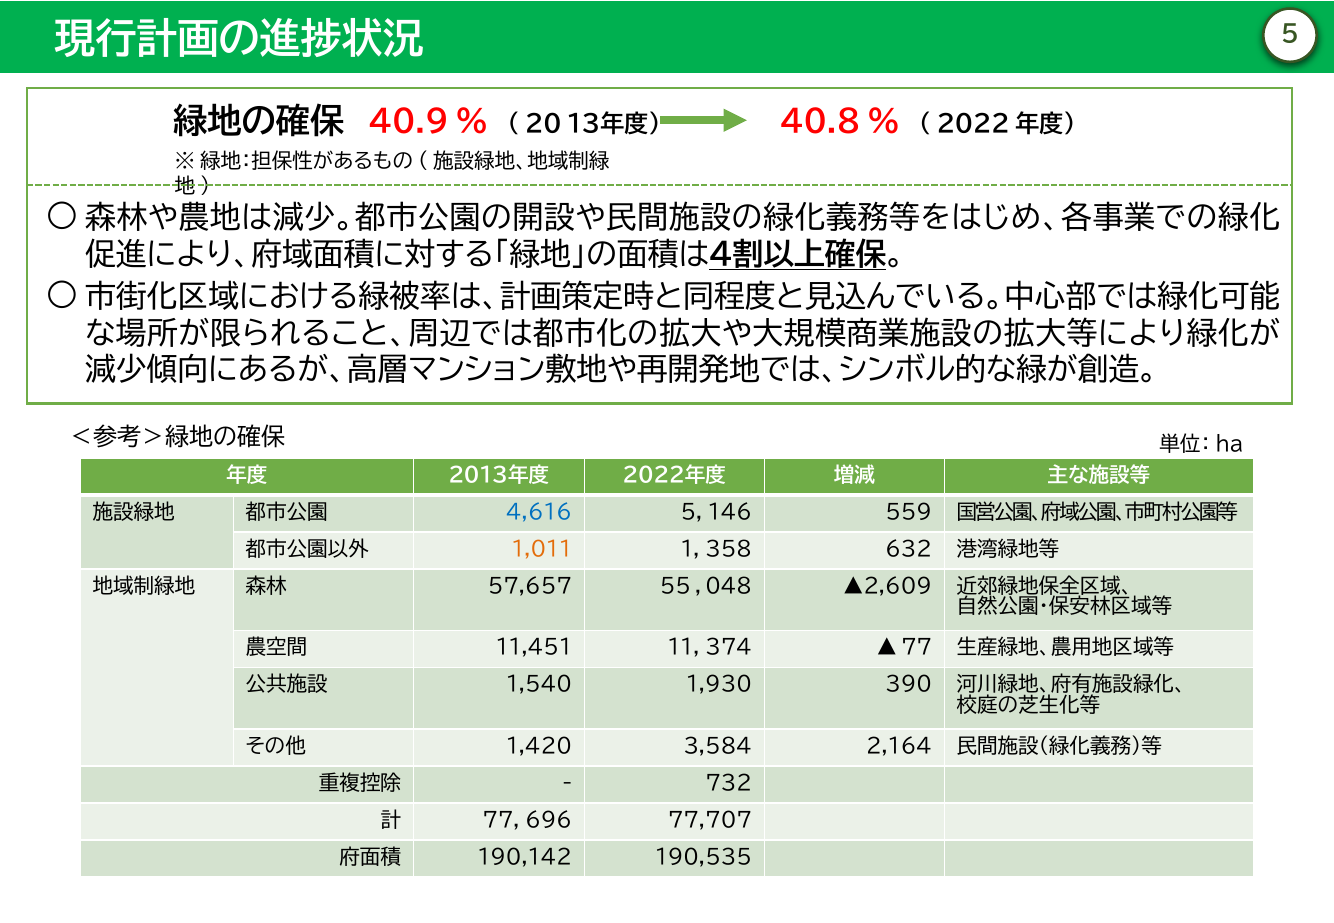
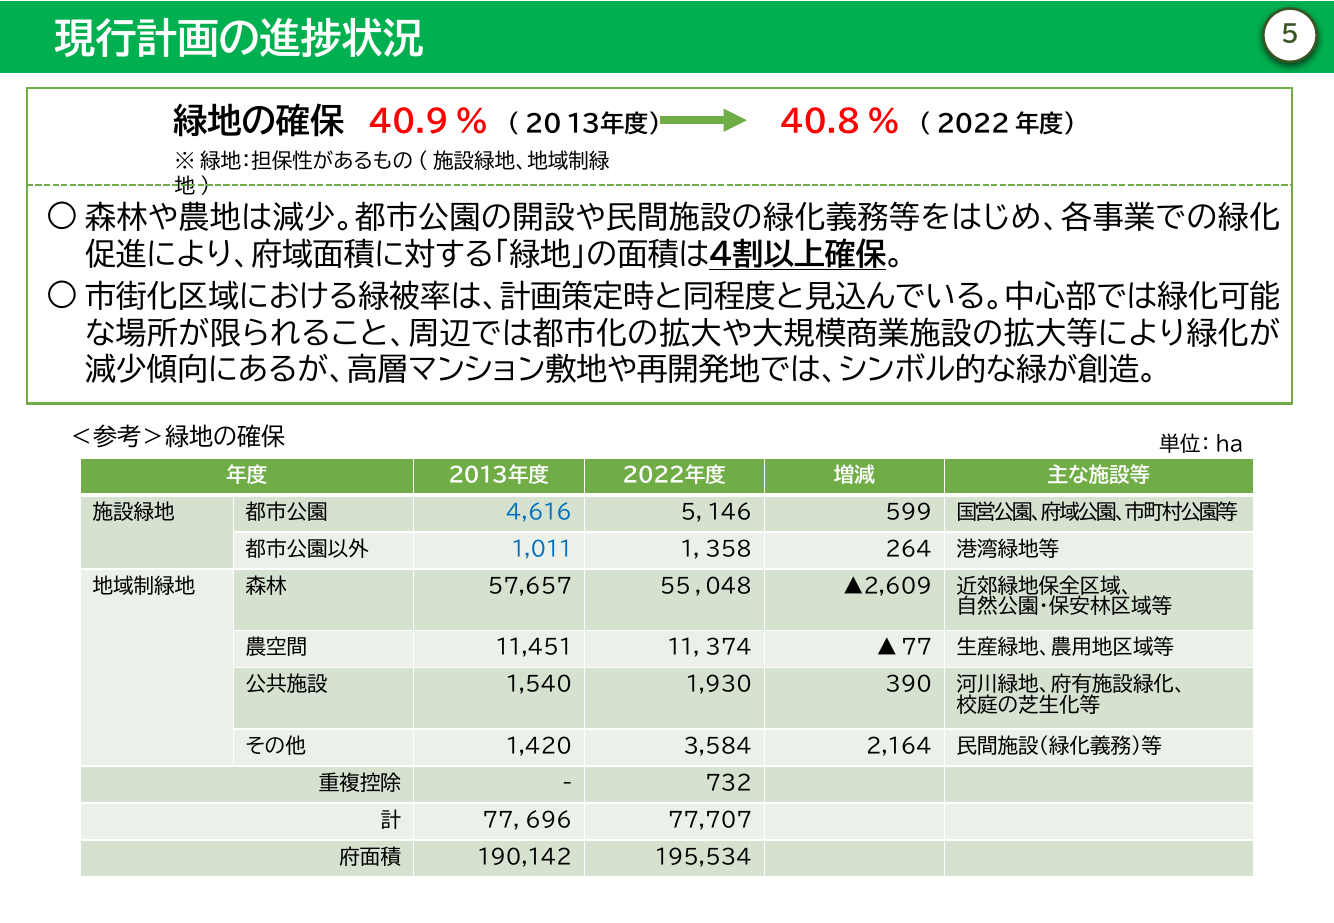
559: 559 -> 599 (909, 513)
1,011 colour: orange -> blue (542, 550)
632: 632 -> 264 (909, 550)
190,535: 190,535 -> 195,534 (703, 858)
